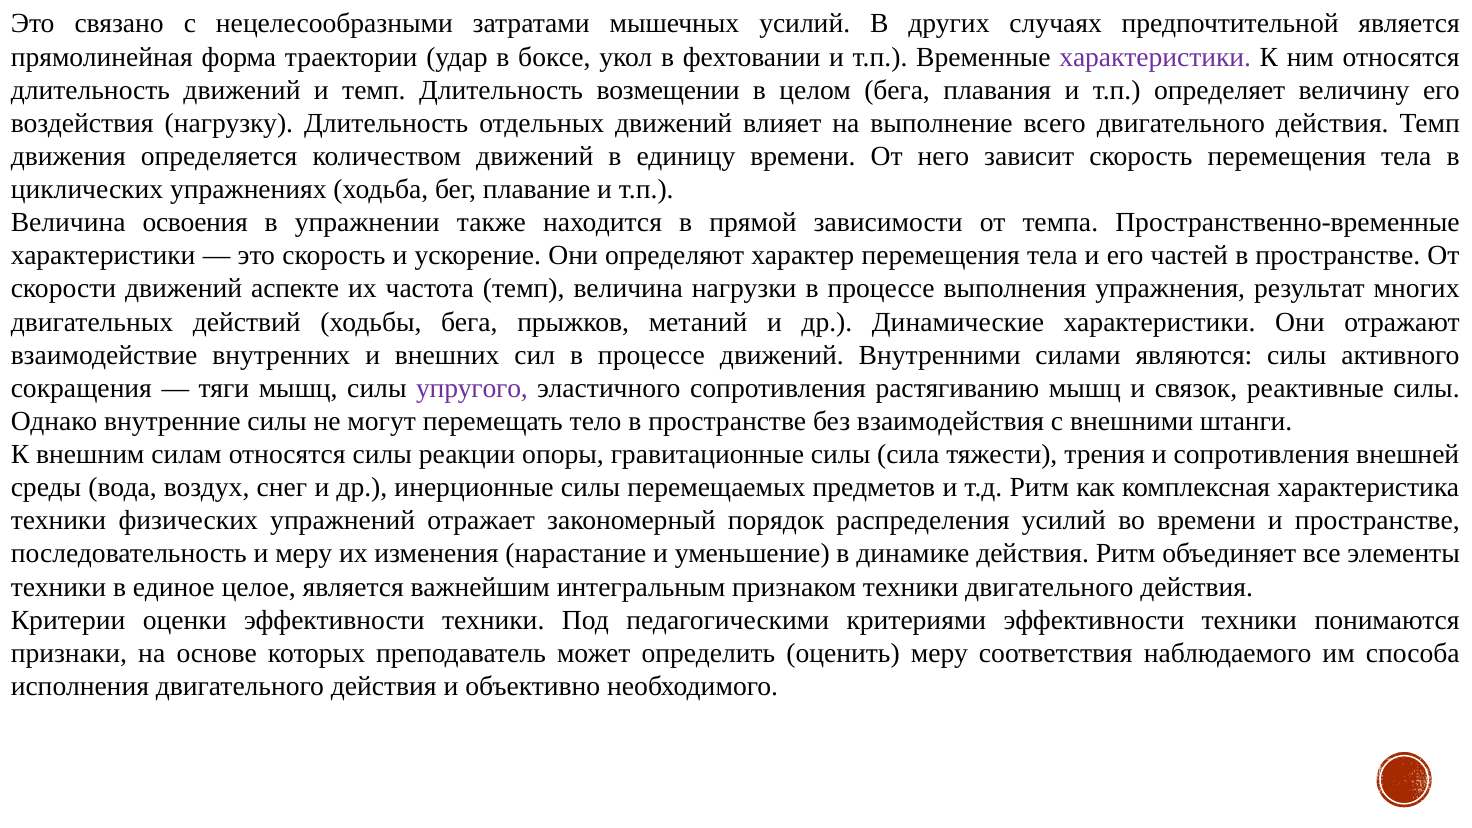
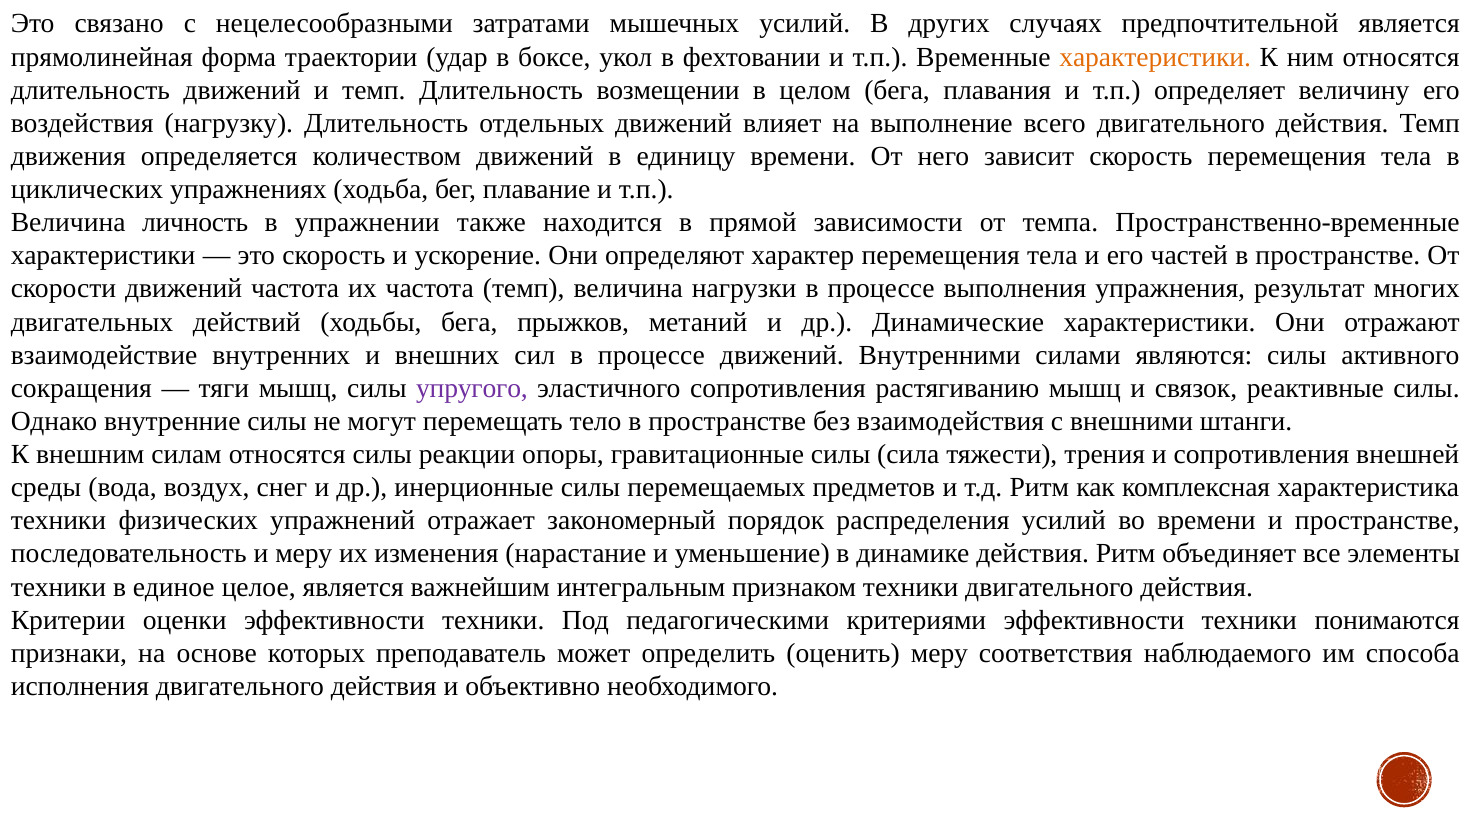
характеристики colour: purple -> orange (1155, 57)
освоения: освоения -> личность (195, 223)
движений аспекте: аспекте -> частота (295, 289)
